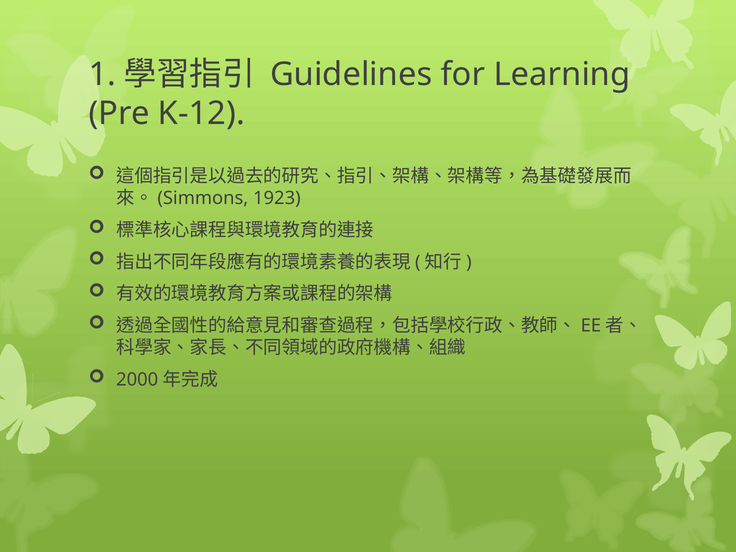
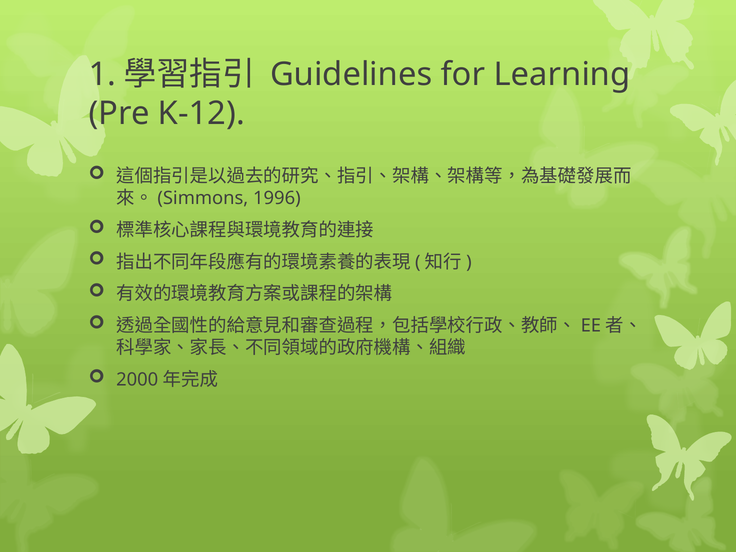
1923: 1923 -> 1996 (277, 198)
